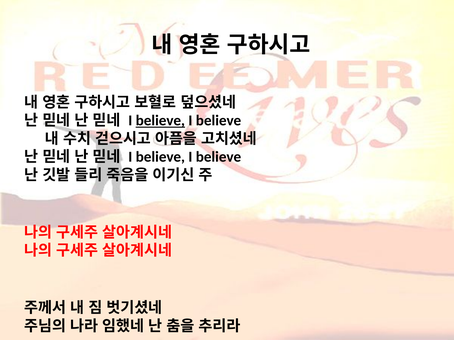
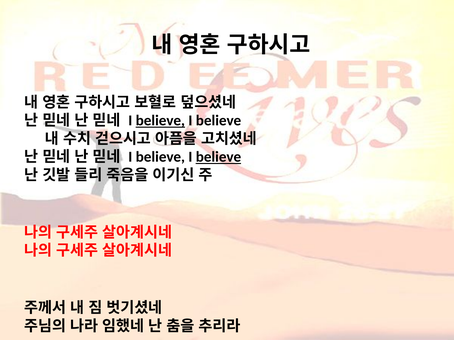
believe underline: none -> present (218, 157)
